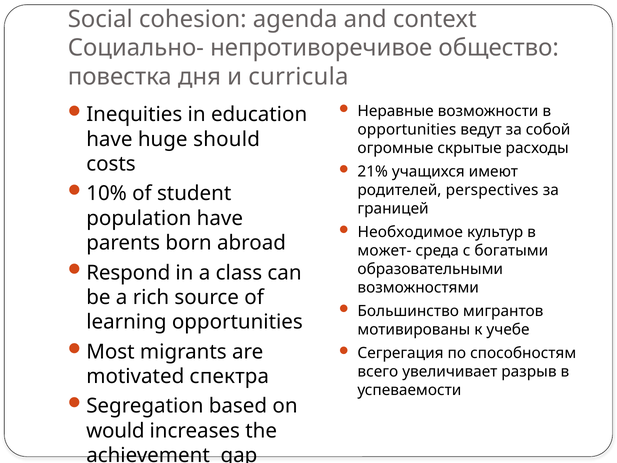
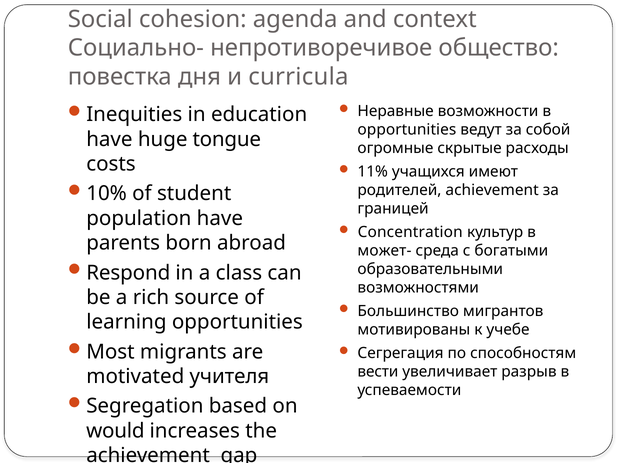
should: should -> tongue (227, 139)
21%: 21% -> 11% (373, 172)
родителей perspectives: perspectives -> achievement (492, 190)
Необходимое: Необходимое -> Concentration (410, 232)
всего: всего -> вести (378, 372)
спектра: спектра -> учителя (229, 376)
